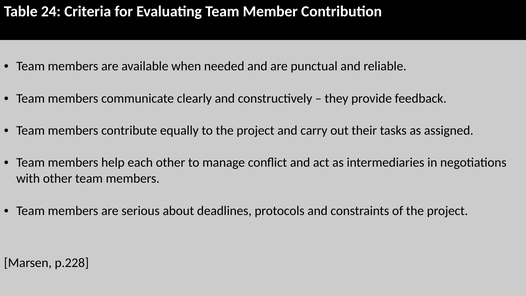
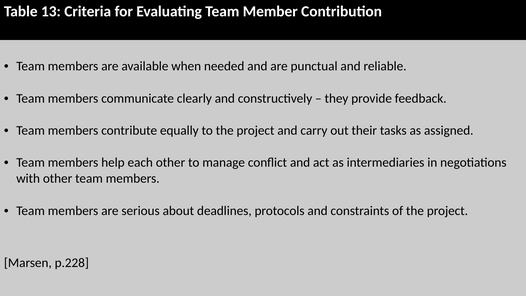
24: 24 -> 13 (51, 12)
